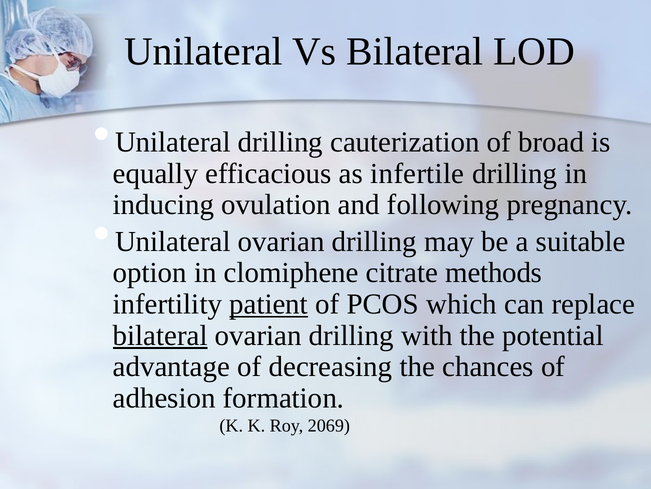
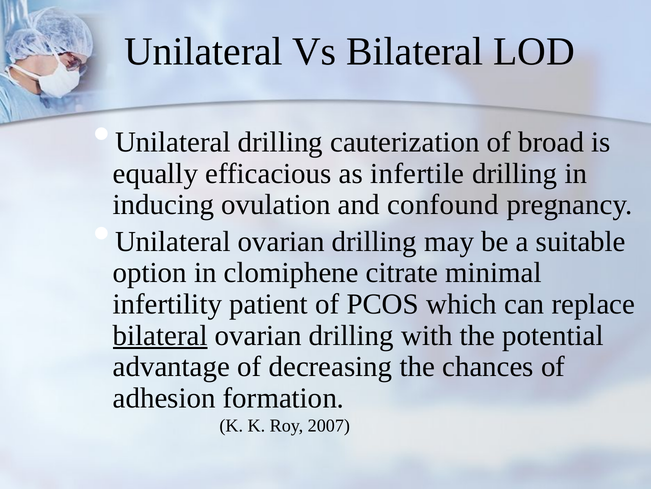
following: following -> confound (443, 205)
methods: methods -> minimal (494, 272)
patient underline: present -> none (269, 304)
2069: 2069 -> 2007 (329, 425)
